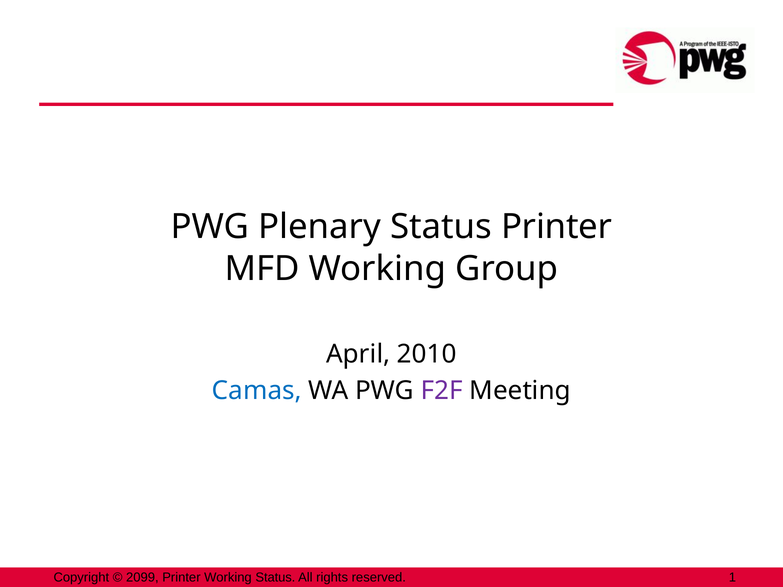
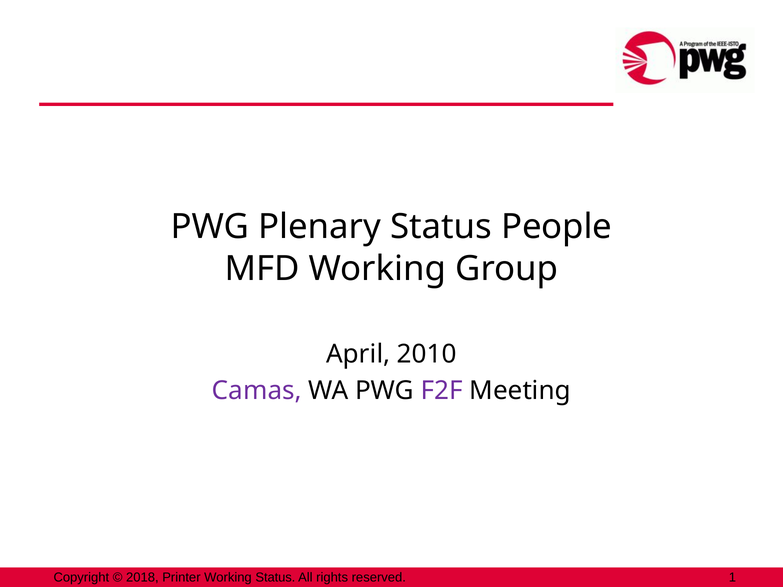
Status Printer: Printer -> People (557, 227)
Camas colour: blue -> purple (257, 391)
2099: 2099 -> 2018 (142, 578)
